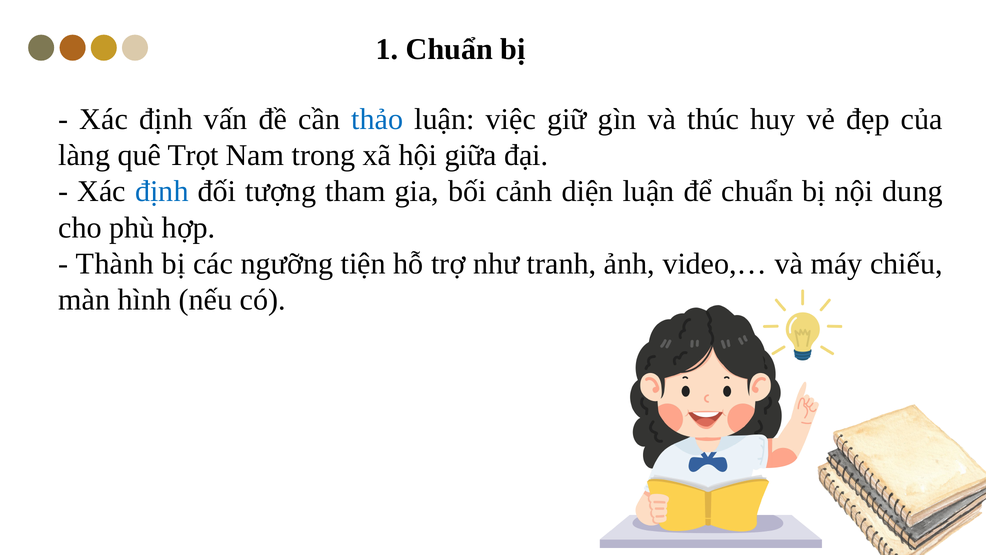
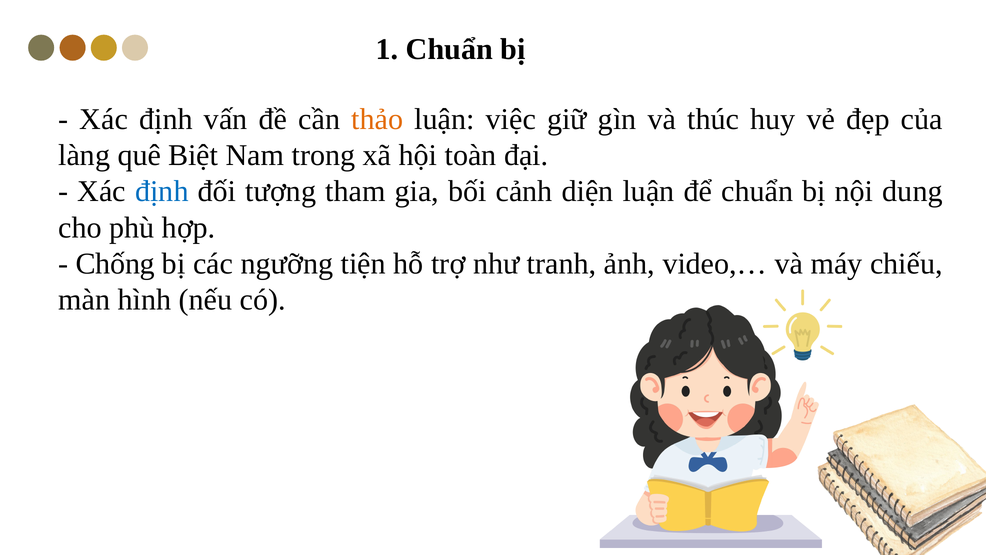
thảo colour: blue -> orange (377, 119)
Trọt: Trọt -> Biệt (193, 155)
giữa: giữa -> toàn (471, 155)
Thành: Thành -> Chống (115, 264)
